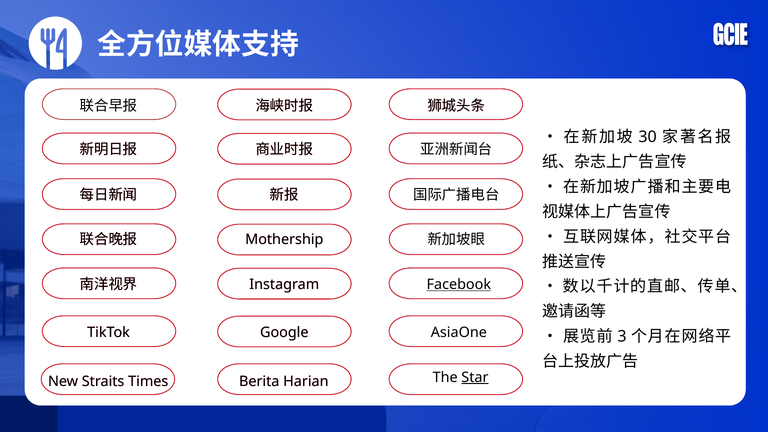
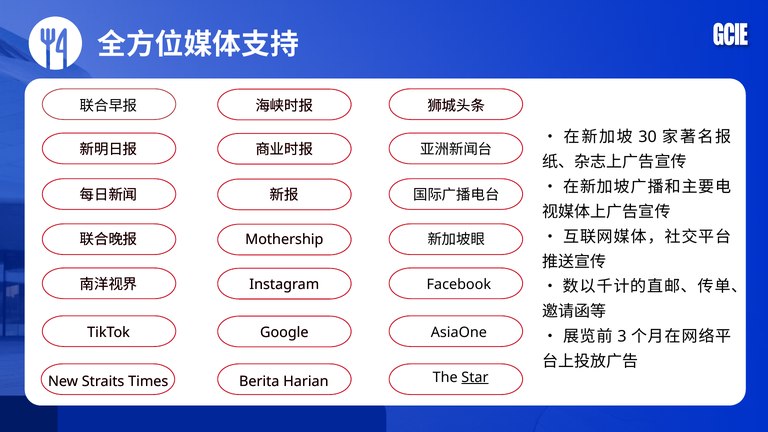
Facebook underline: present -> none (459, 285)
